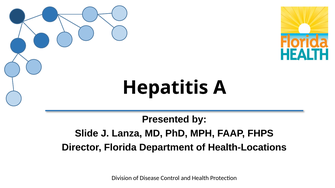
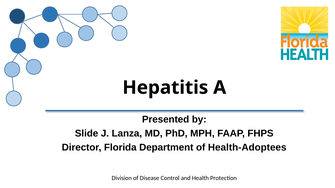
Health-Locations: Health-Locations -> Health-Adoptees (247, 148)
